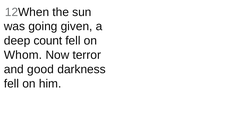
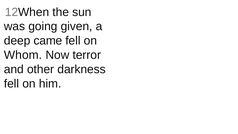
count: count -> came (48, 41)
good: good -> other (41, 69)
